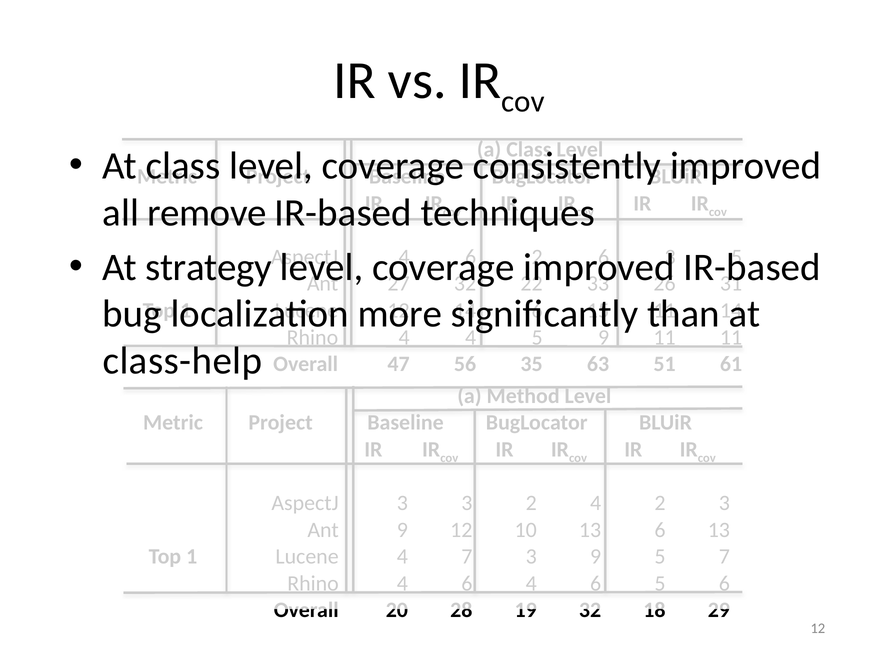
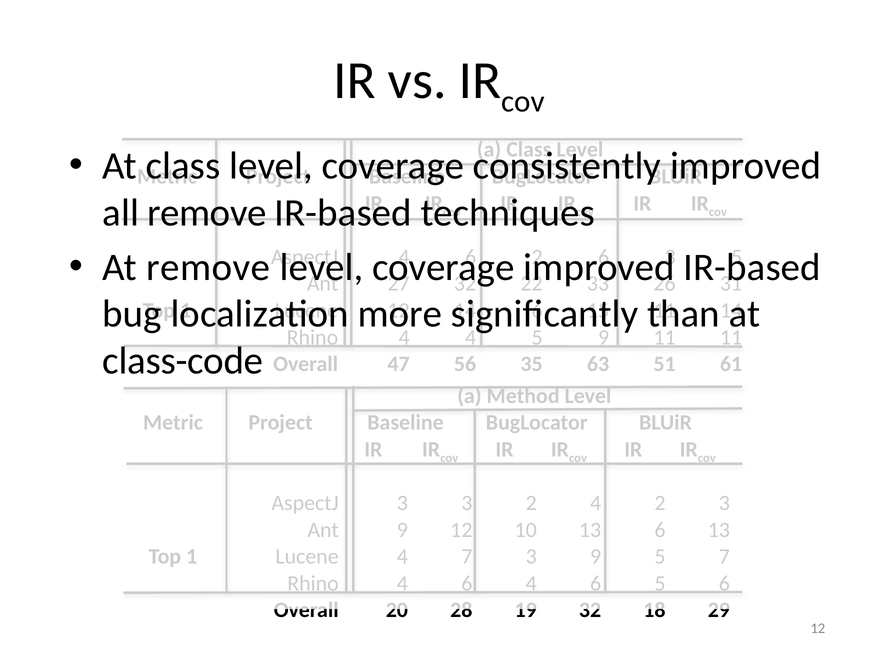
At strategy: strategy -> remove (208, 268)
class-help: class-help -> class-code (183, 361)
